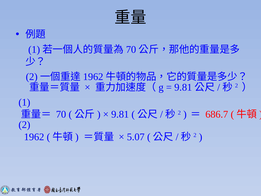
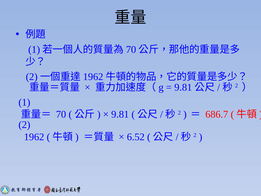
5.07: 5.07 -> 6.52 (136, 137)
